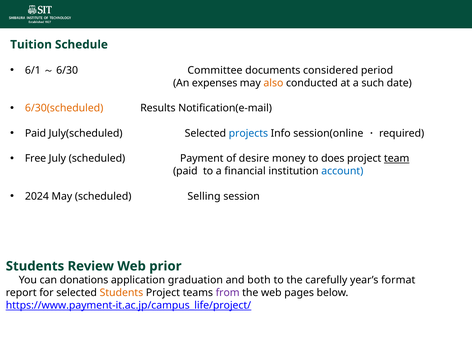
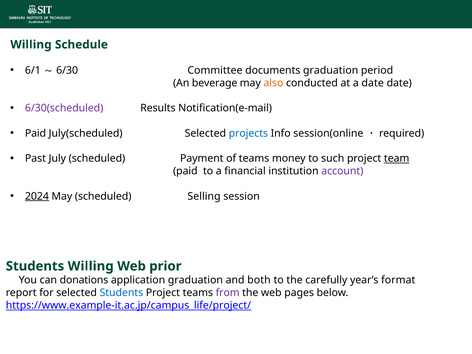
Tuition: Tuition -> Willing (31, 45)
documents considered: considered -> graduation (331, 70)
expenses: expenses -> beverage (215, 83)
a such: such -> date (373, 83)
6/30(scheduled colour: orange -> purple (64, 108)
Free: Free -> Past (35, 159)
of desire: desire -> teams (254, 159)
does: does -> such (333, 159)
account colour: blue -> purple (342, 171)
2024 underline: none -> present (37, 196)
Students Review: Review -> Willing (91, 266)
Students colour: orange -> blue (121, 293)
https://www.payment-it.ac.jp/campus_life/project/: https://www.payment-it.ac.jp/campus_life/project/ -> https://www.example-it.ac.jp/campus_life/project/ (128, 305)
